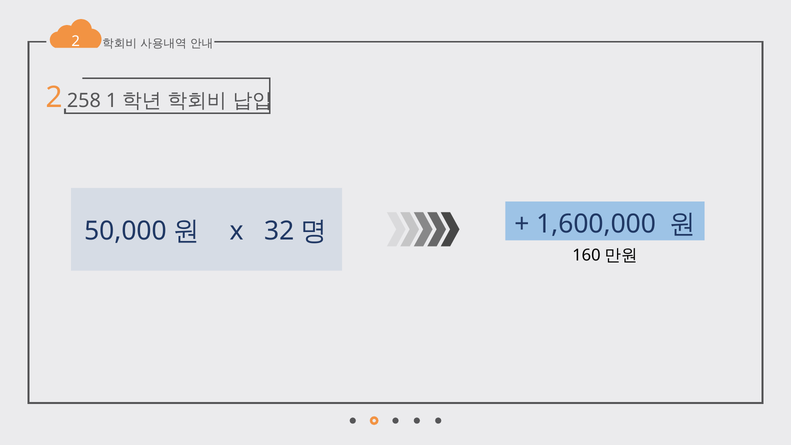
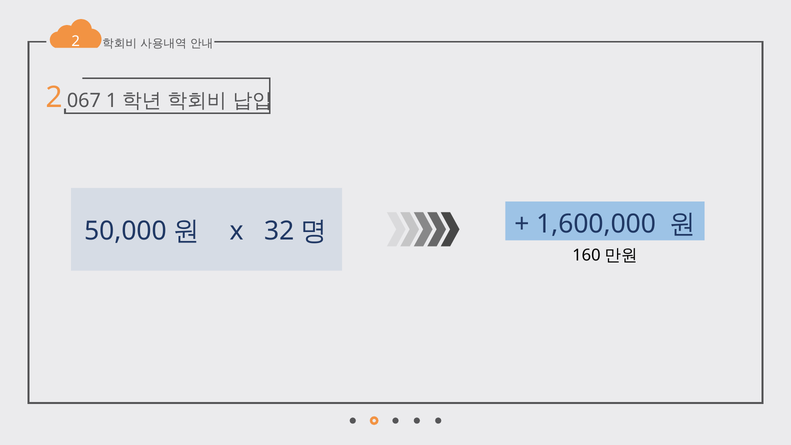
258: 258 -> 067 (84, 101)
